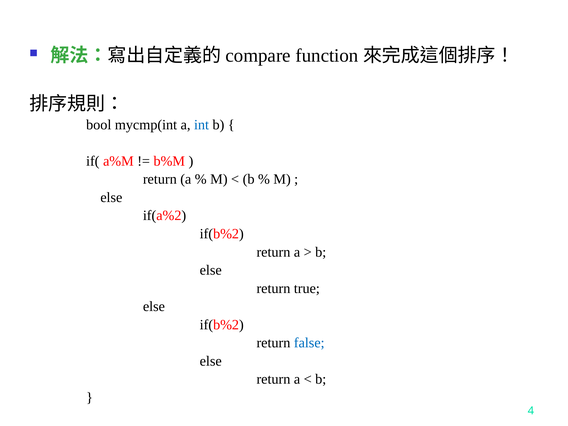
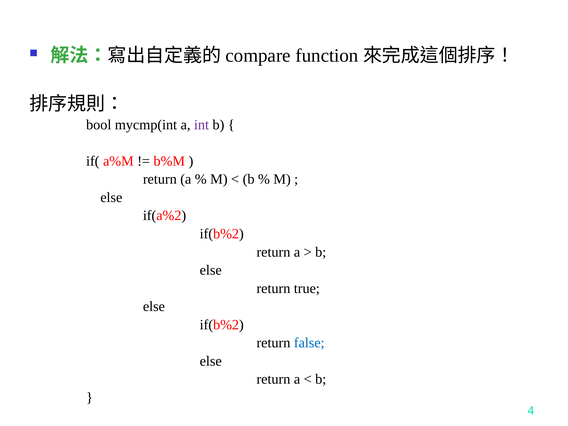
int colour: blue -> purple (201, 125)
